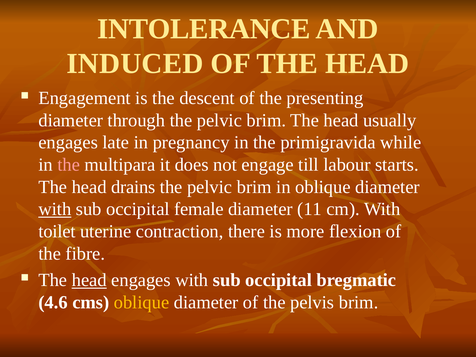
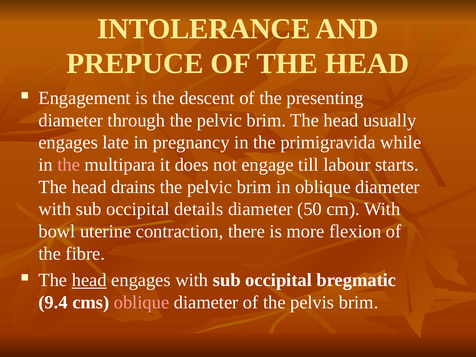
INDUCED: INDUCED -> PREPUCE (135, 64)
with underline: present -> none (55, 209)
female: female -> details (199, 209)
11: 11 -> 50 (310, 209)
toilet: toilet -> bowl (57, 231)
4.6: 4.6 -> 9.4 (53, 302)
oblique colour: yellow -> pink (142, 302)
